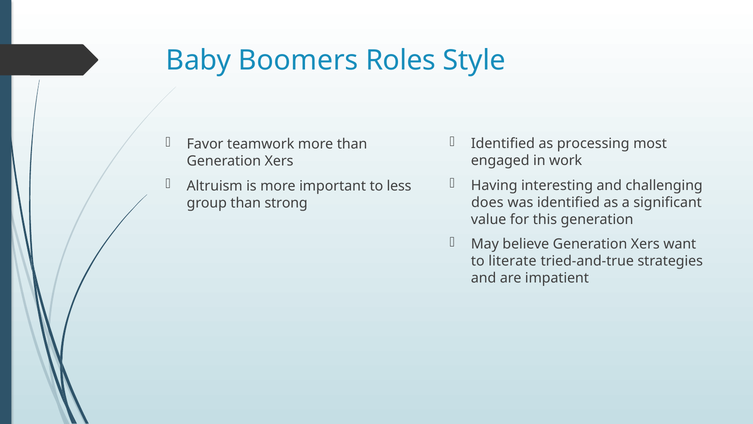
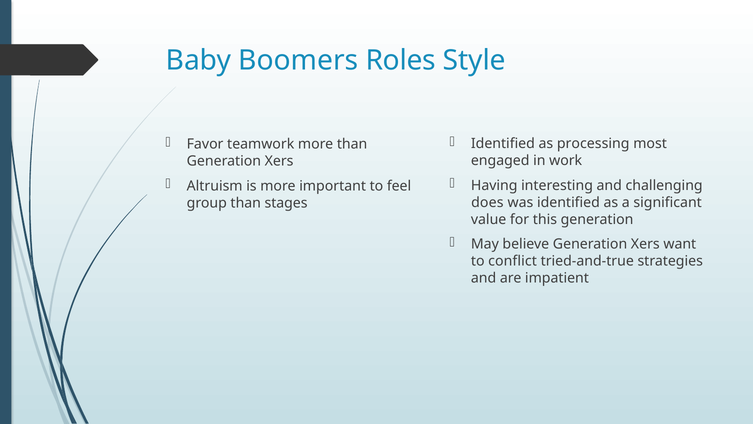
less: less -> feel (399, 186)
strong: strong -> stages (286, 203)
literate: literate -> conflict (513, 261)
